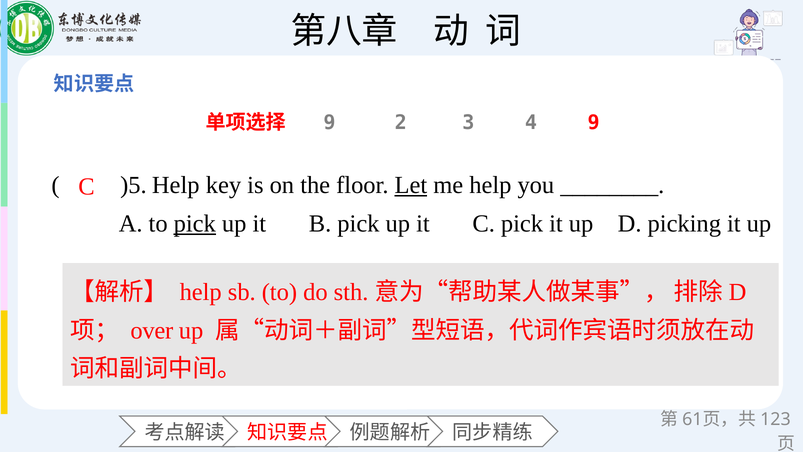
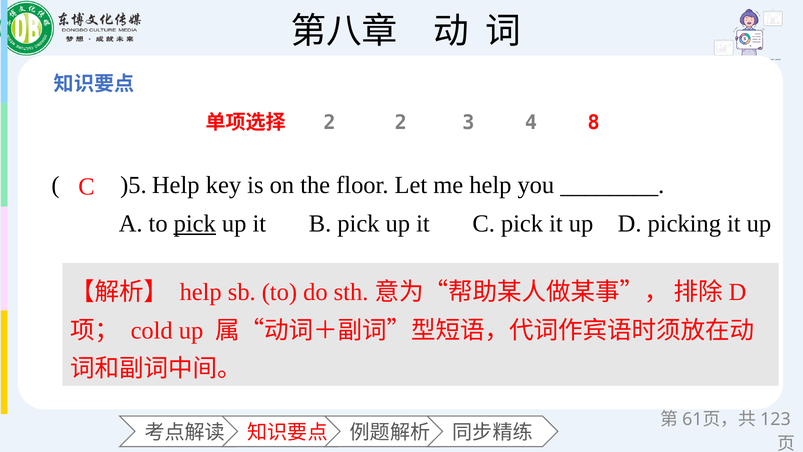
9: 9 -> 2 (330, 123)
4 9: 9 -> 8 (594, 123)
Let underline: present -> none (411, 185)
over: over -> cold (152, 330)
